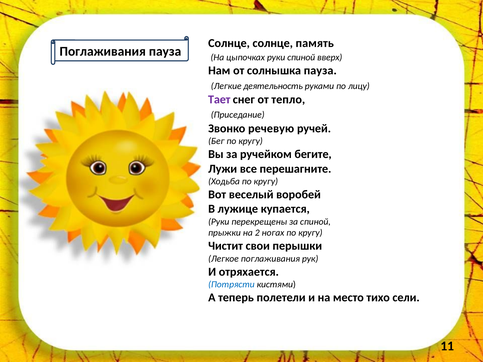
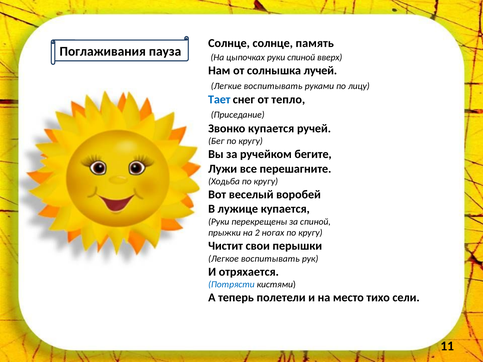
солнышка пауза: пауза -> лучей (320, 71)
Легкие деятельность: деятельность -> воспитывать (273, 86)
Тает colour: purple -> blue (219, 100)
Звонко речевую: речевую -> купается (271, 129)
Легкое поглаживания: поглаживания -> воспитывать (270, 259)
